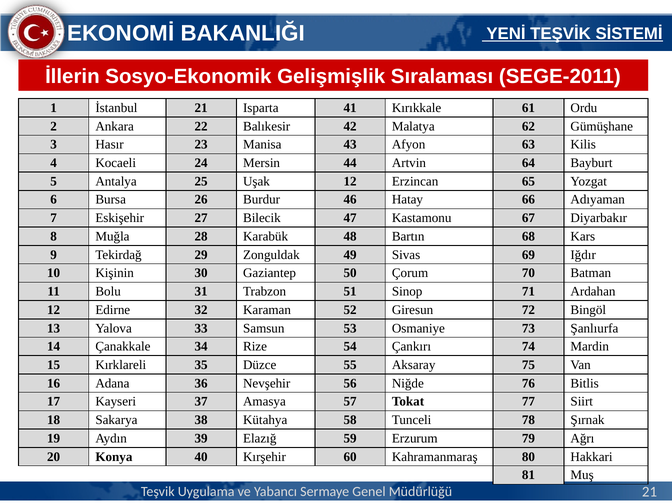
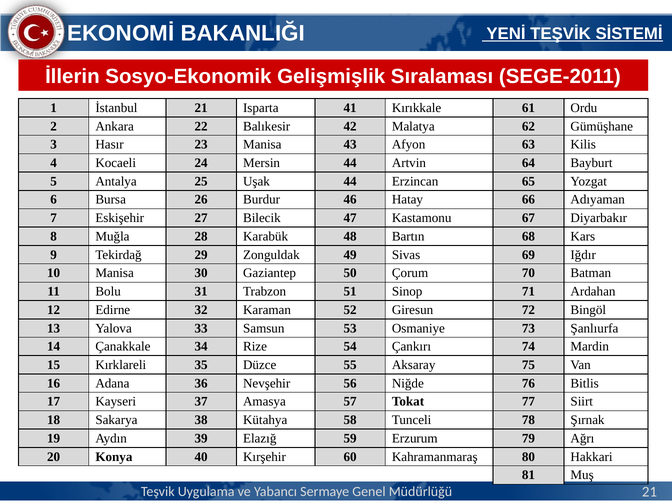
Uşak 12: 12 -> 44 (350, 181)
10 Kişinin: Kişinin -> Manisa (115, 273)
